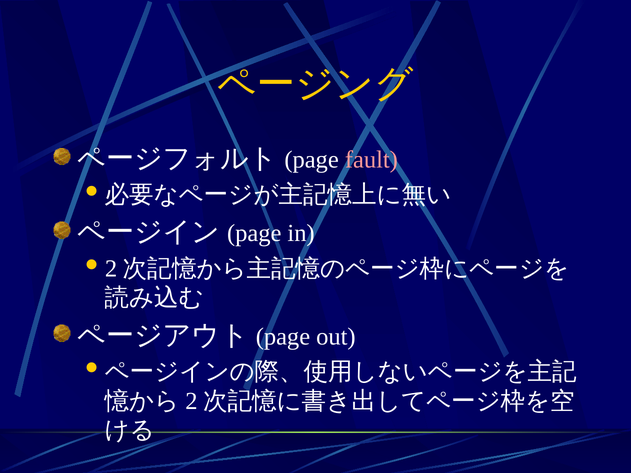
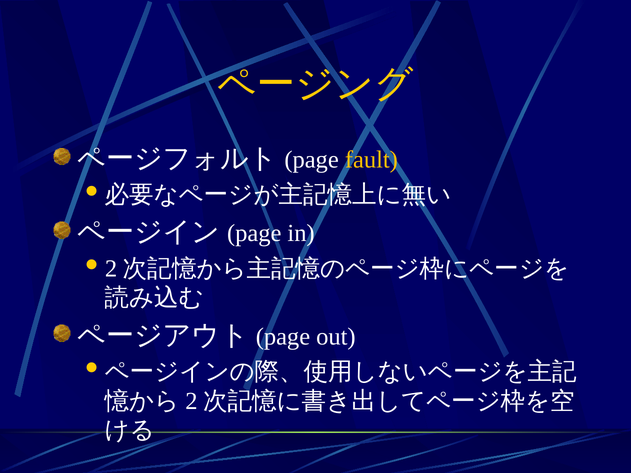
fault colour: pink -> yellow (371, 160)
